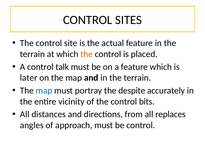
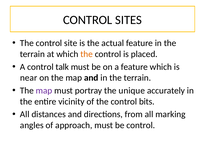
later: later -> near (29, 78)
map colour: blue -> purple (44, 90)
despite: despite -> unique (132, 90)
replaces: replaces -> marking (170, 114)
